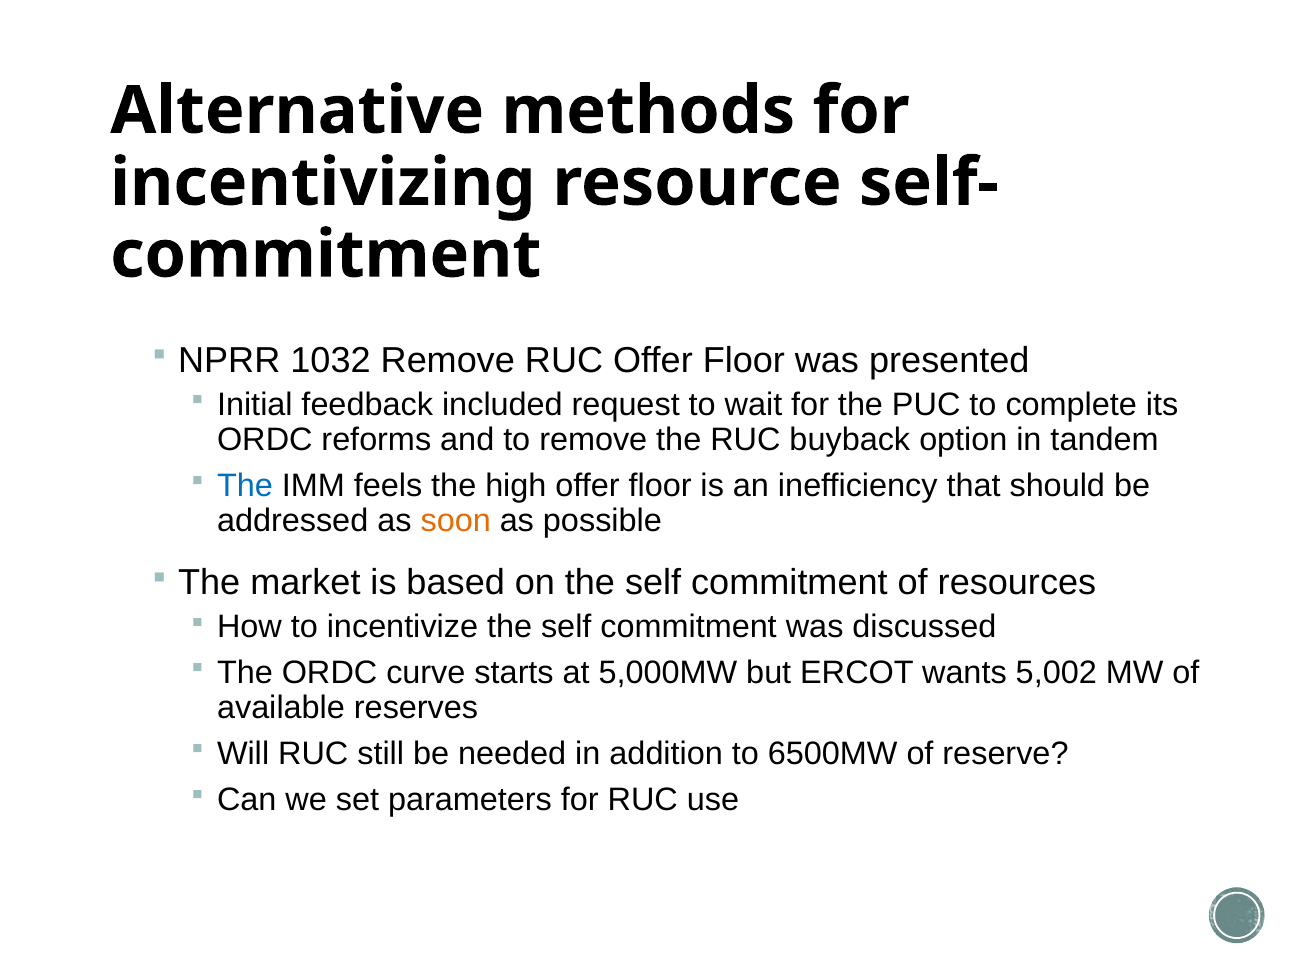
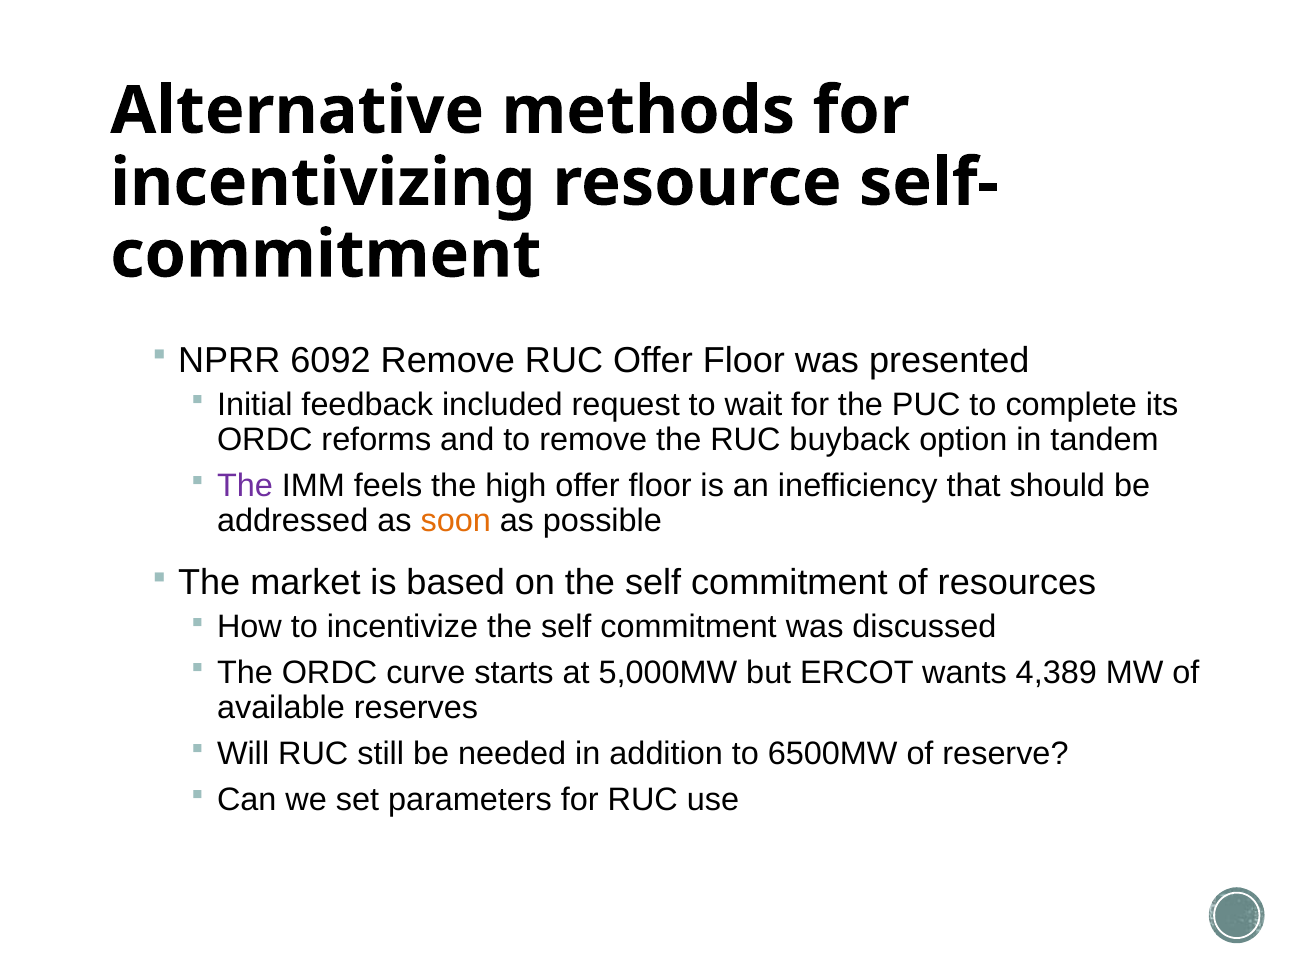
1032: 1032 -> 6092 (331, 361)
The colour: blue -> purple (245, 486)
5,002: 5,002 -> 4,389 (1056, 673)
